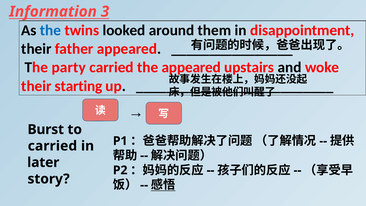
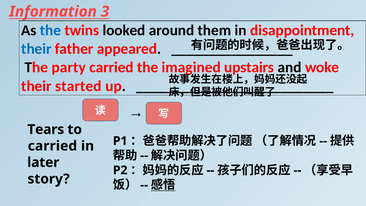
their colour: black -> blue (36, 49)
the appeared: appeared -> imagined (191, 67)
starting: starting -> started (78, 86)
Burst: Burst -> Tears (46, 129)
